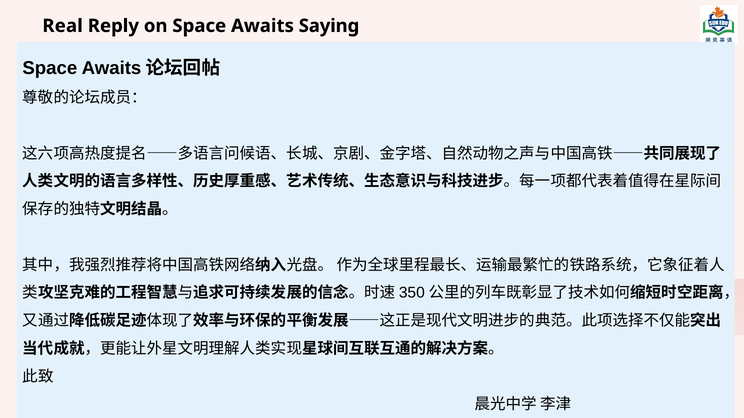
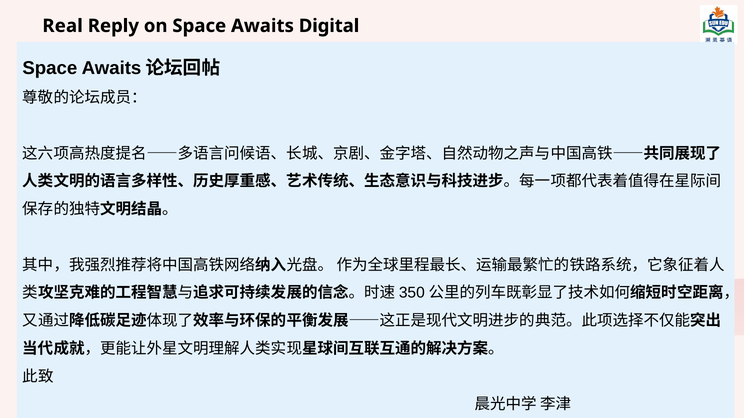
Saying: Saying -> Digital (329, 26)
